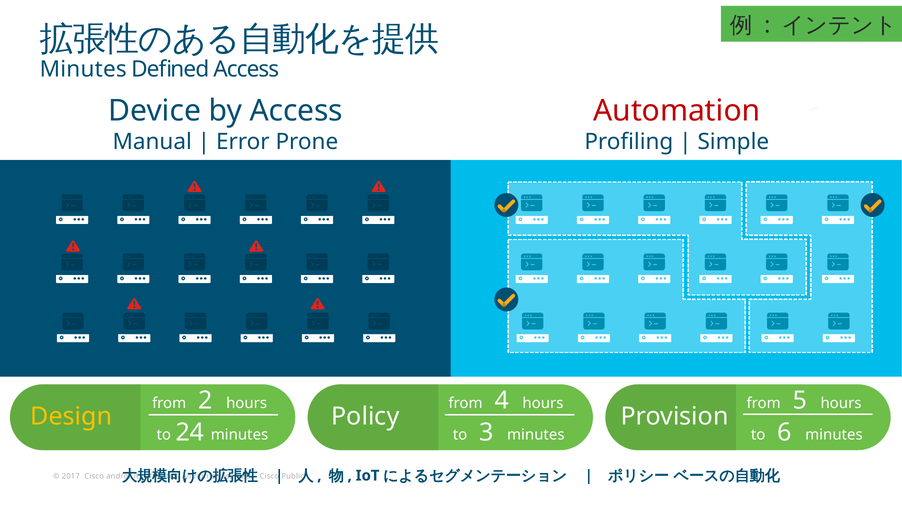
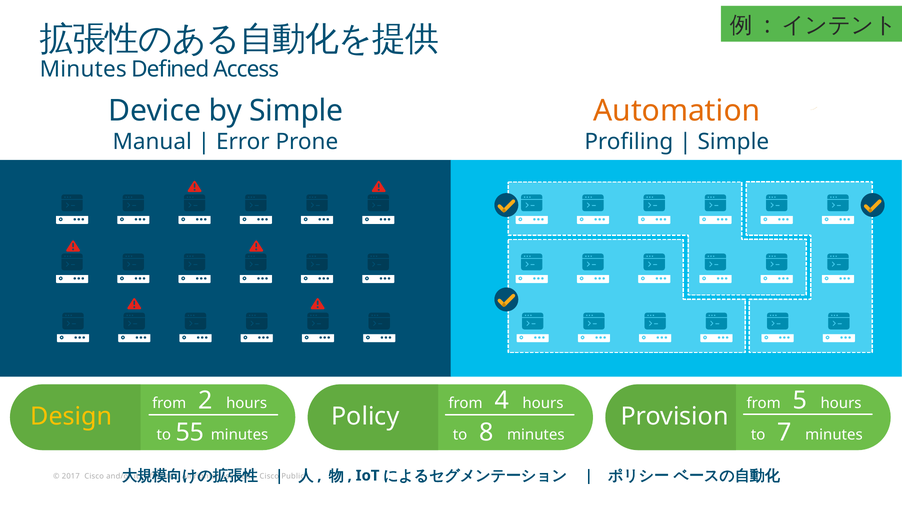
by Access: Access -> Simple (296, 111)
Automation colour: red -> orange (677, 111)
24: 24 -> 55 (190, 432)
3: 3 -> 8 (486, 432)
6: 6 -> 7 (784, 432)
